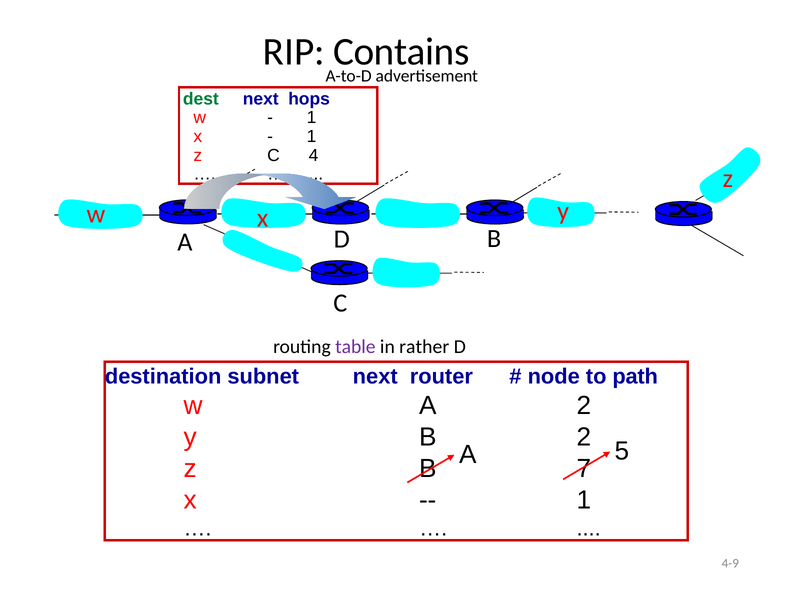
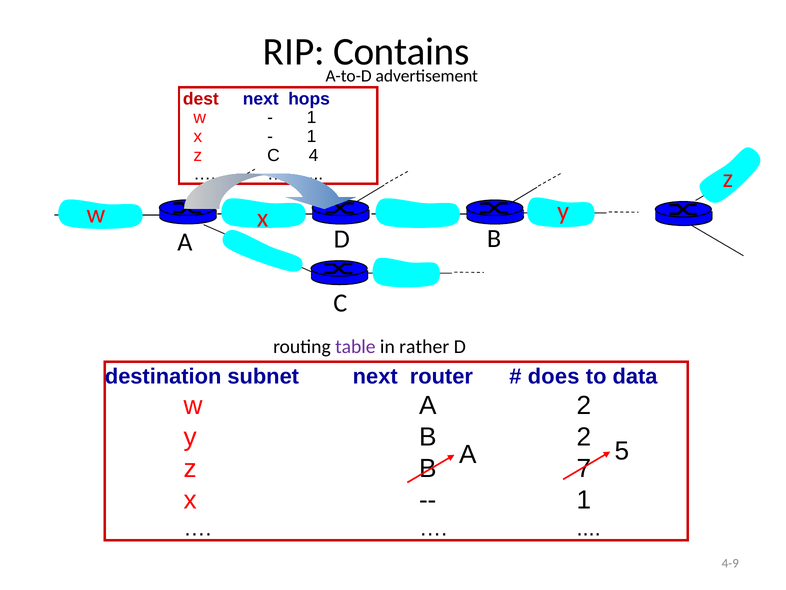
dest colour: green -> red (201, 99)
node: node -> does (554, 376)
path: path -> data (635, 376)
